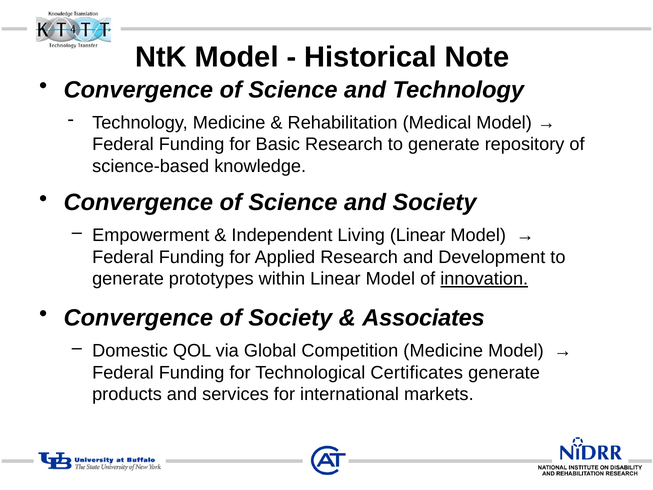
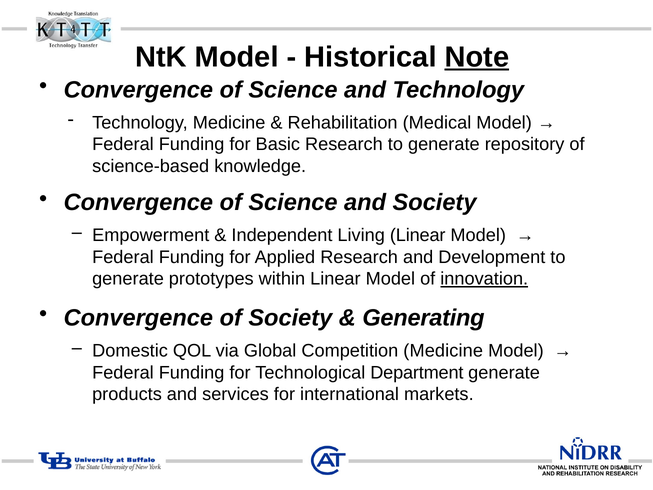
Note underline: none -> present (477, 57)
Associates: Associates -> Generating (424, 318)
Certificates: Certificates -> Department (417, 372)
